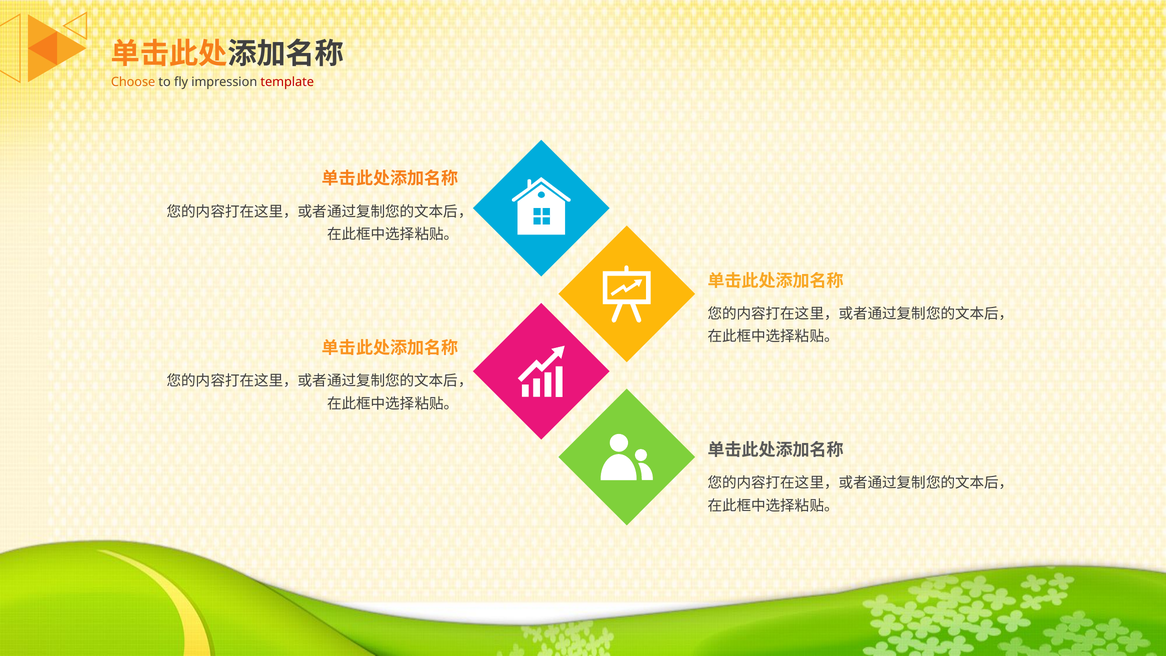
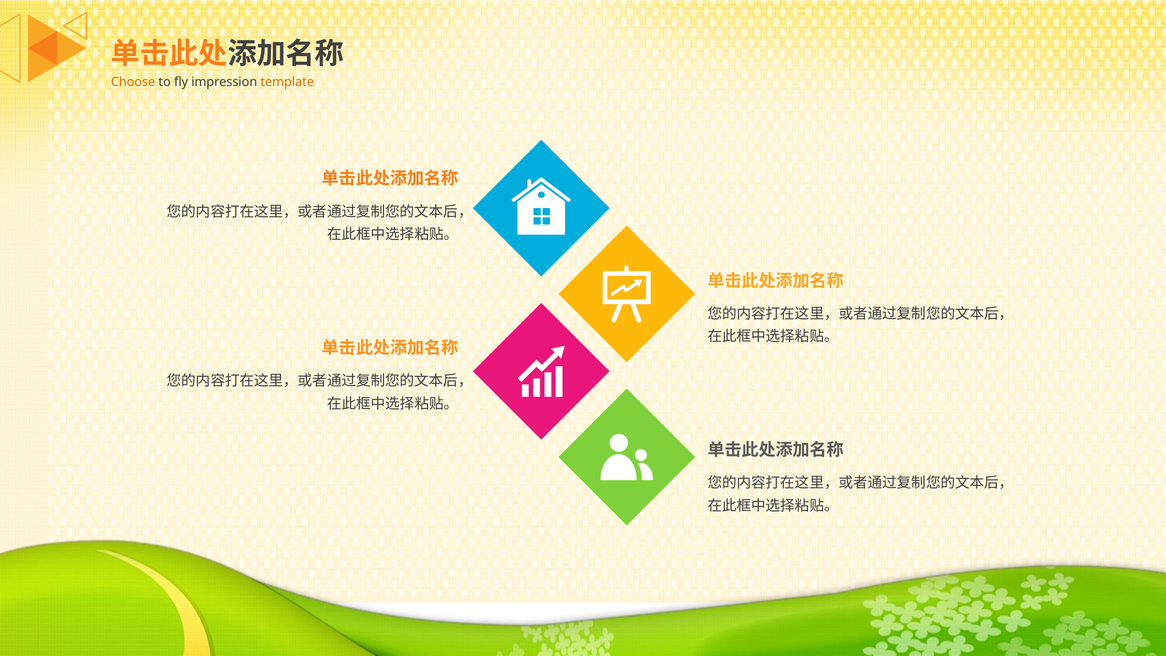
template colour: red -> orange (287, 82)
